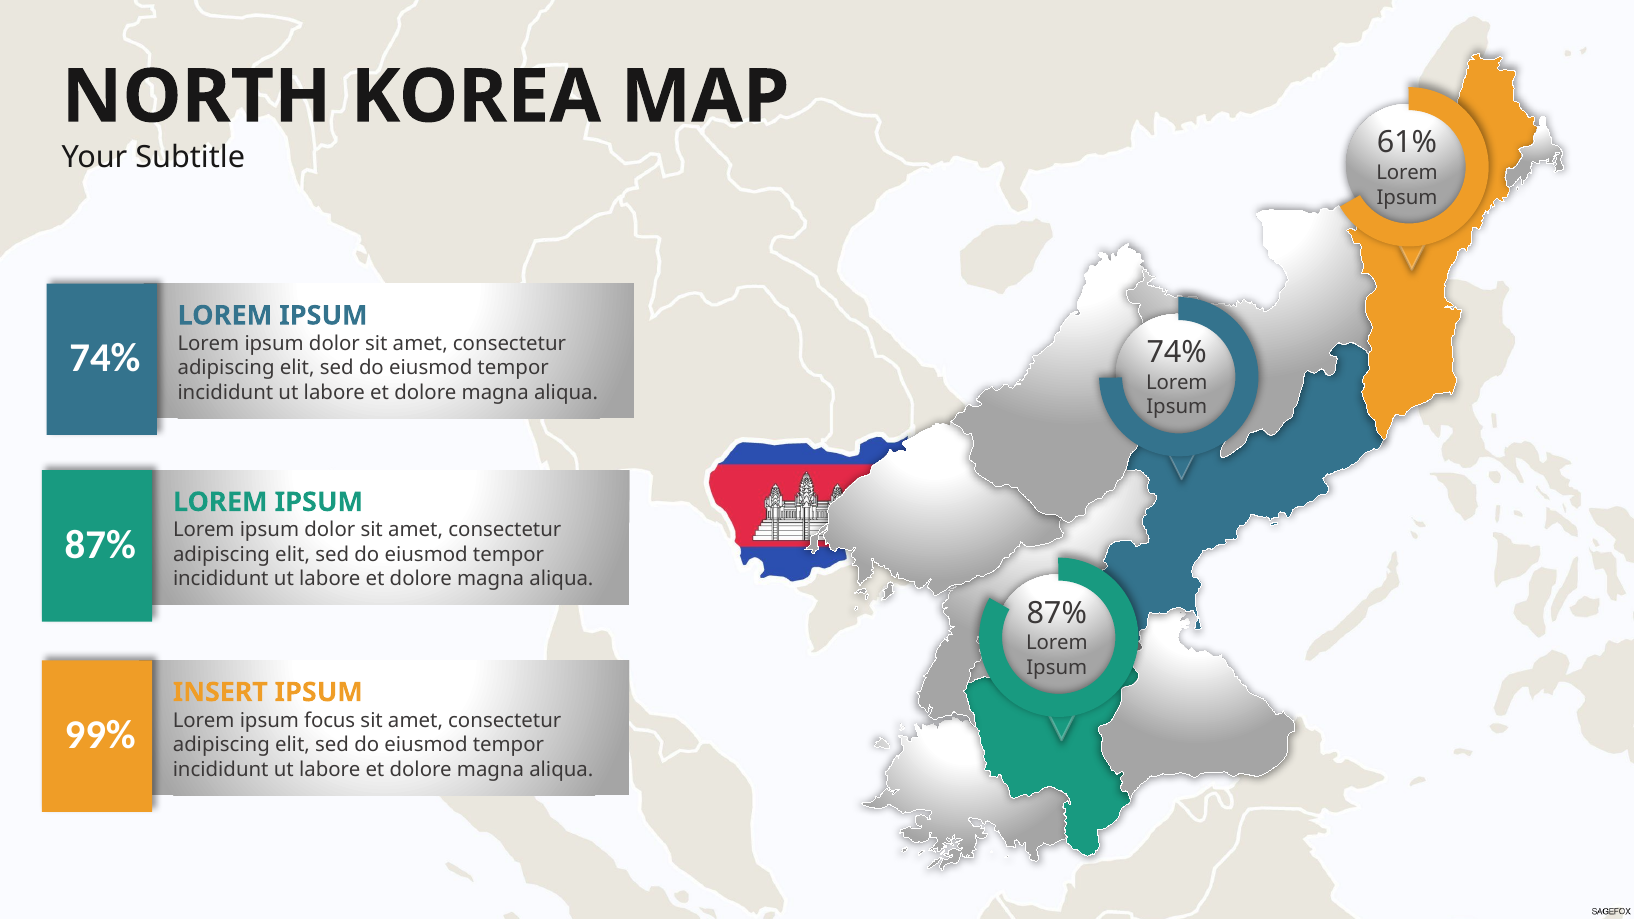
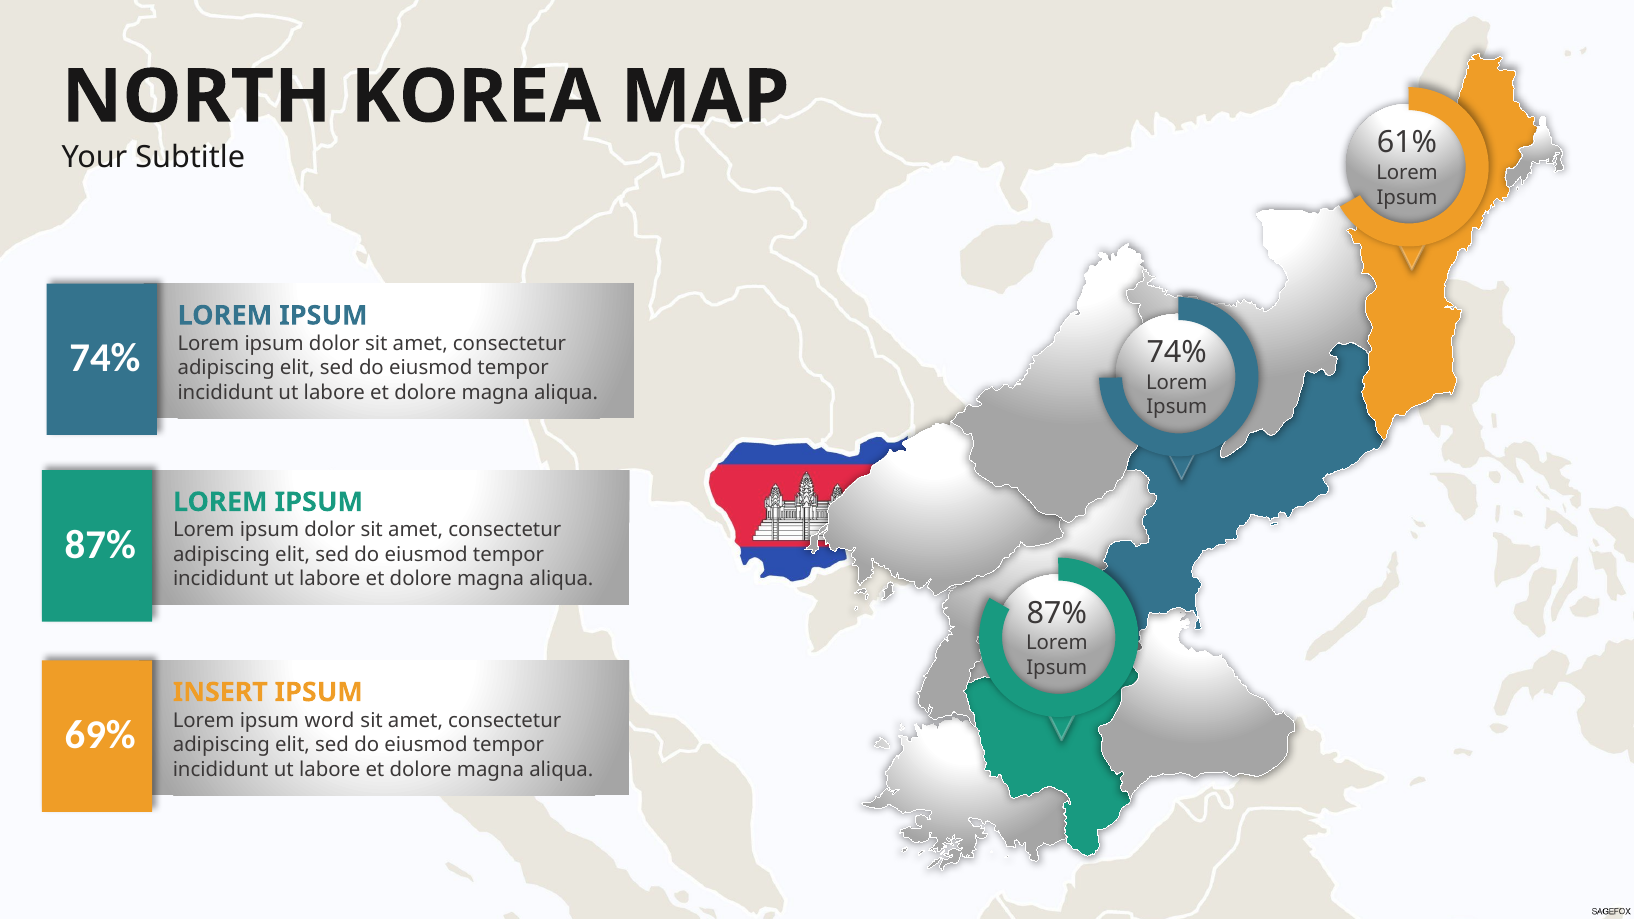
focus: focus -> word (330, 720)
99%: 99% -> 69% (100, 735)
